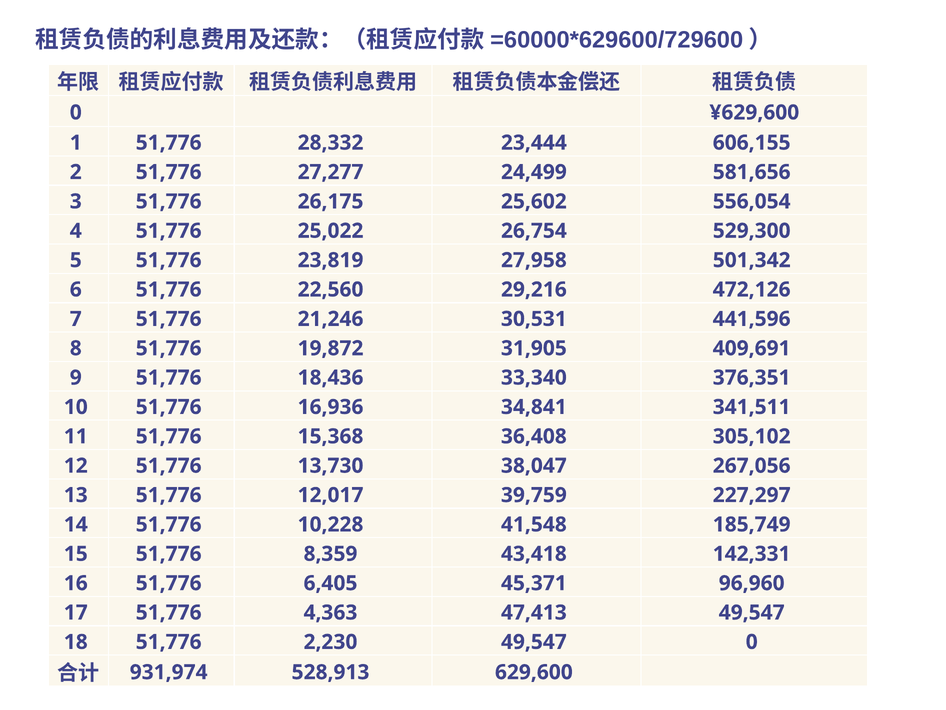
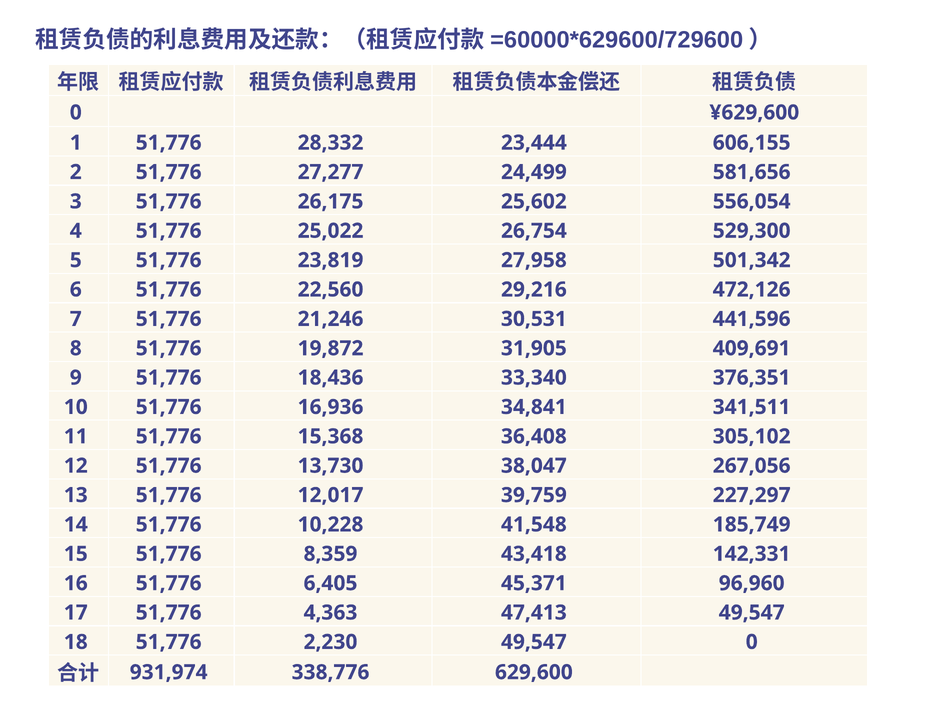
528,913: 528,913 -> 338,776 (331, 672)
